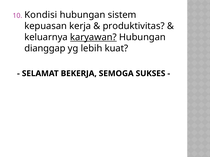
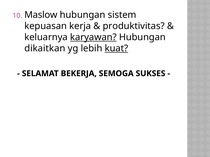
Kondisi: Kondisi -> Maslow (41, 15)
dianggap: dianggap -> dikaitkan (45, 49)
kuat underline: none -> present (116, 49)
